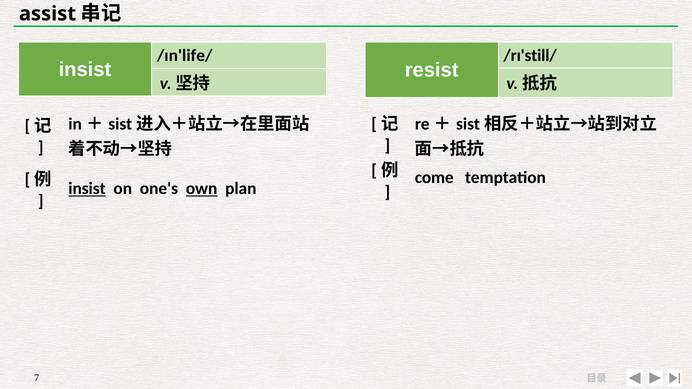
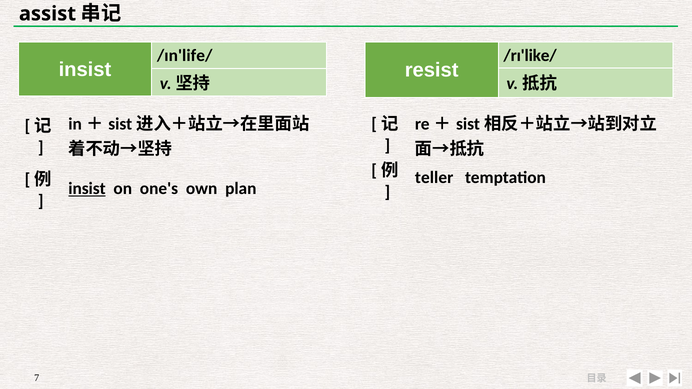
/rɪ'still/: /rɪ'still/ -> /rɪ'like/ (530, 56)
come: come -> teller (434, 177)
own underline: present -> none (202, 188)
